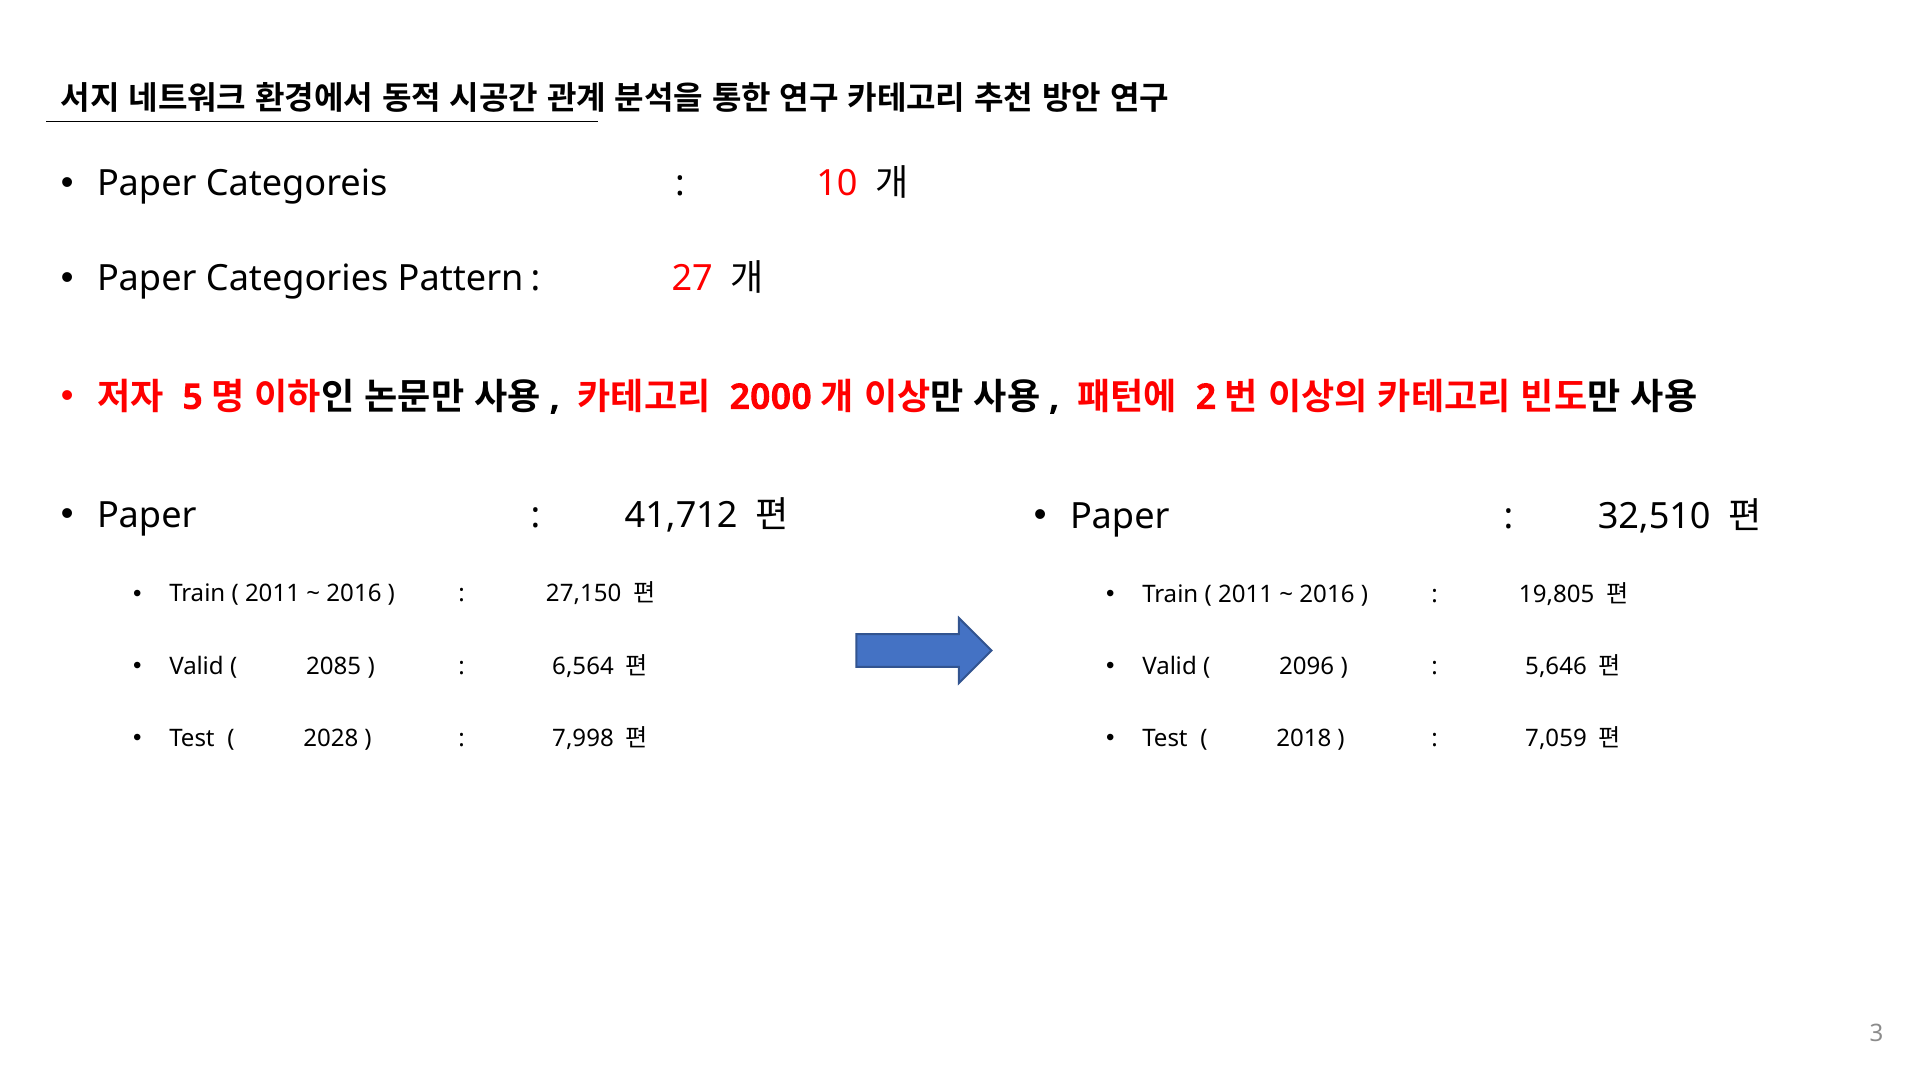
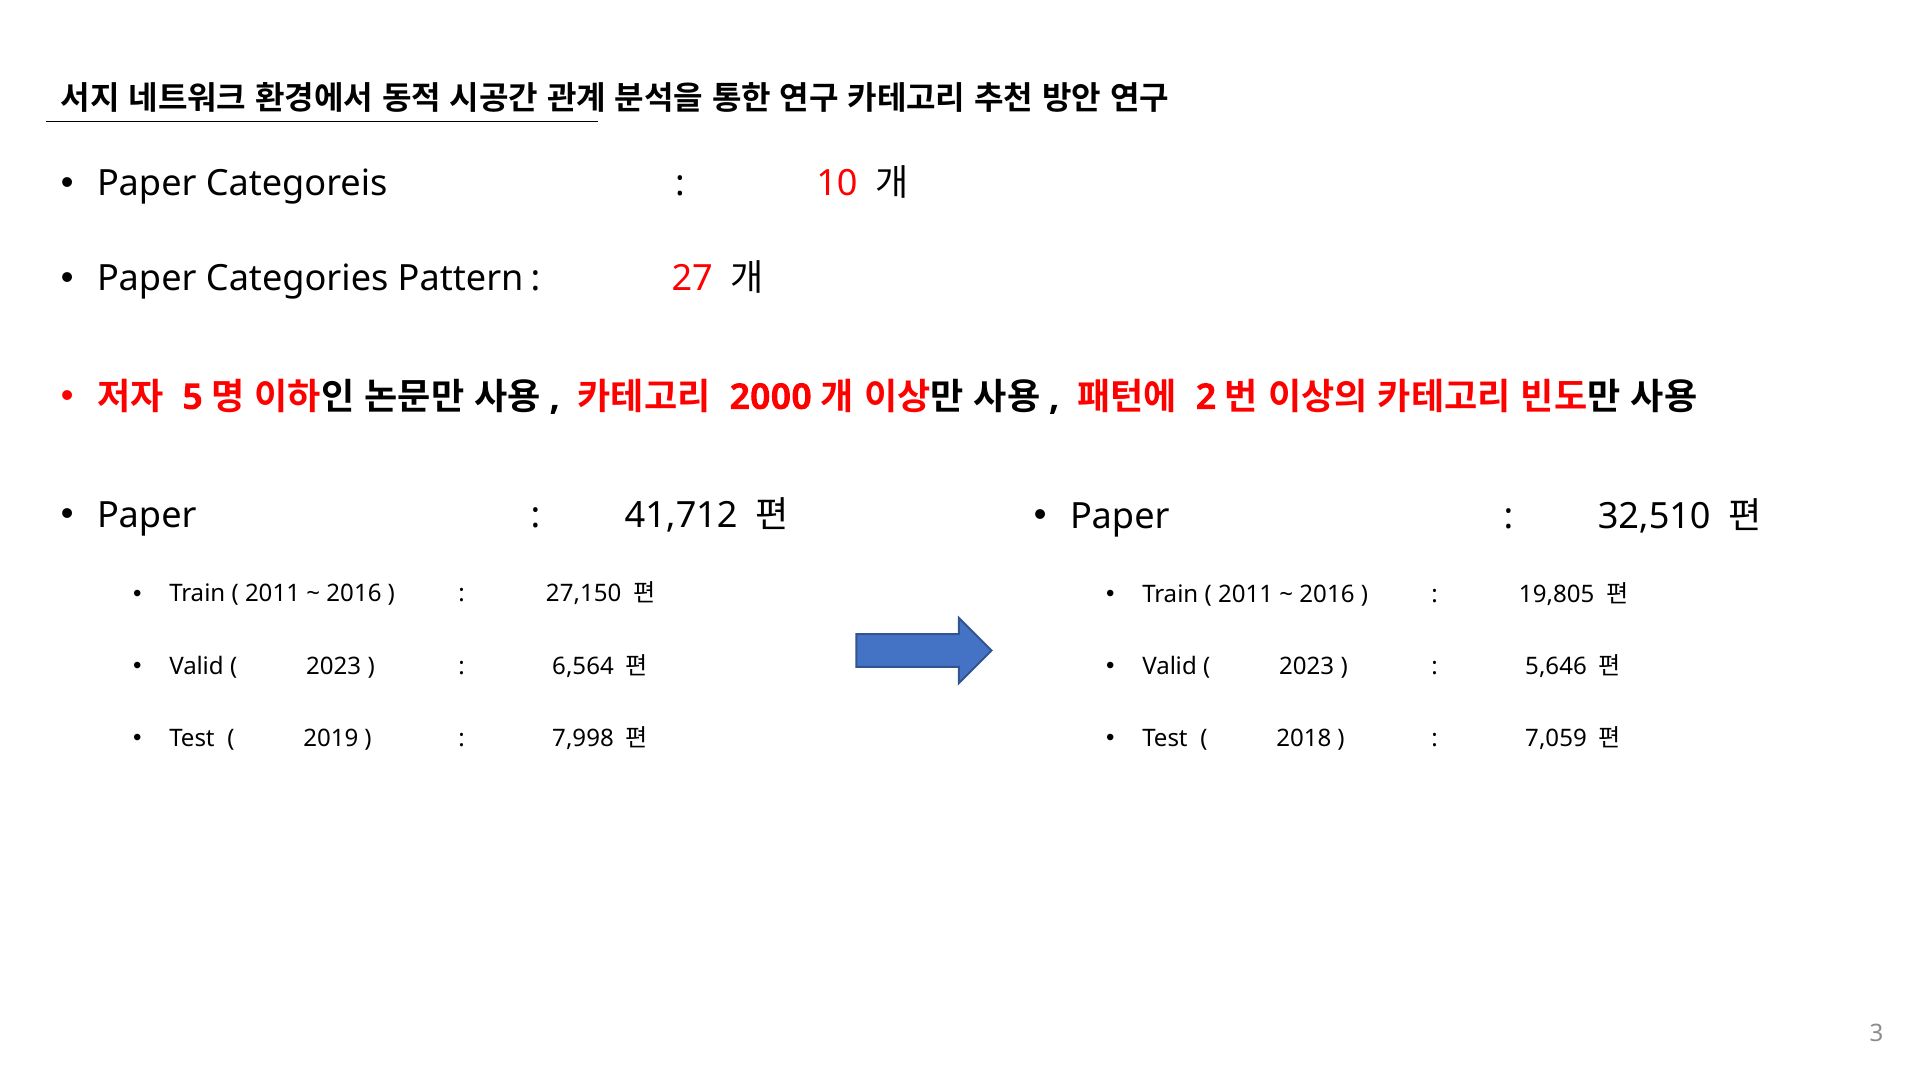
2085: 2085 -> 2023 (334, 666)
2096: 2096 -> 2023 (1307, 667)
2028: 2028 -> 2019 (331, 738)
